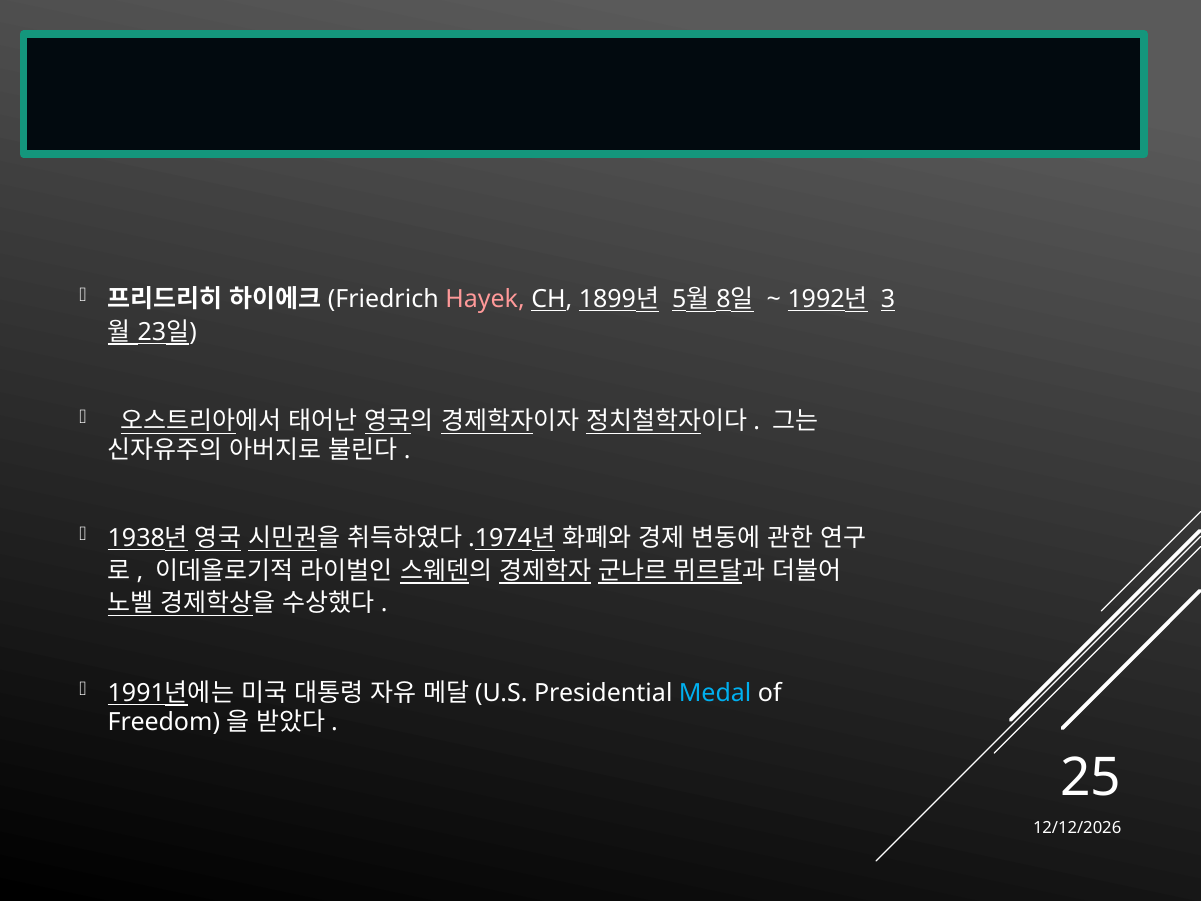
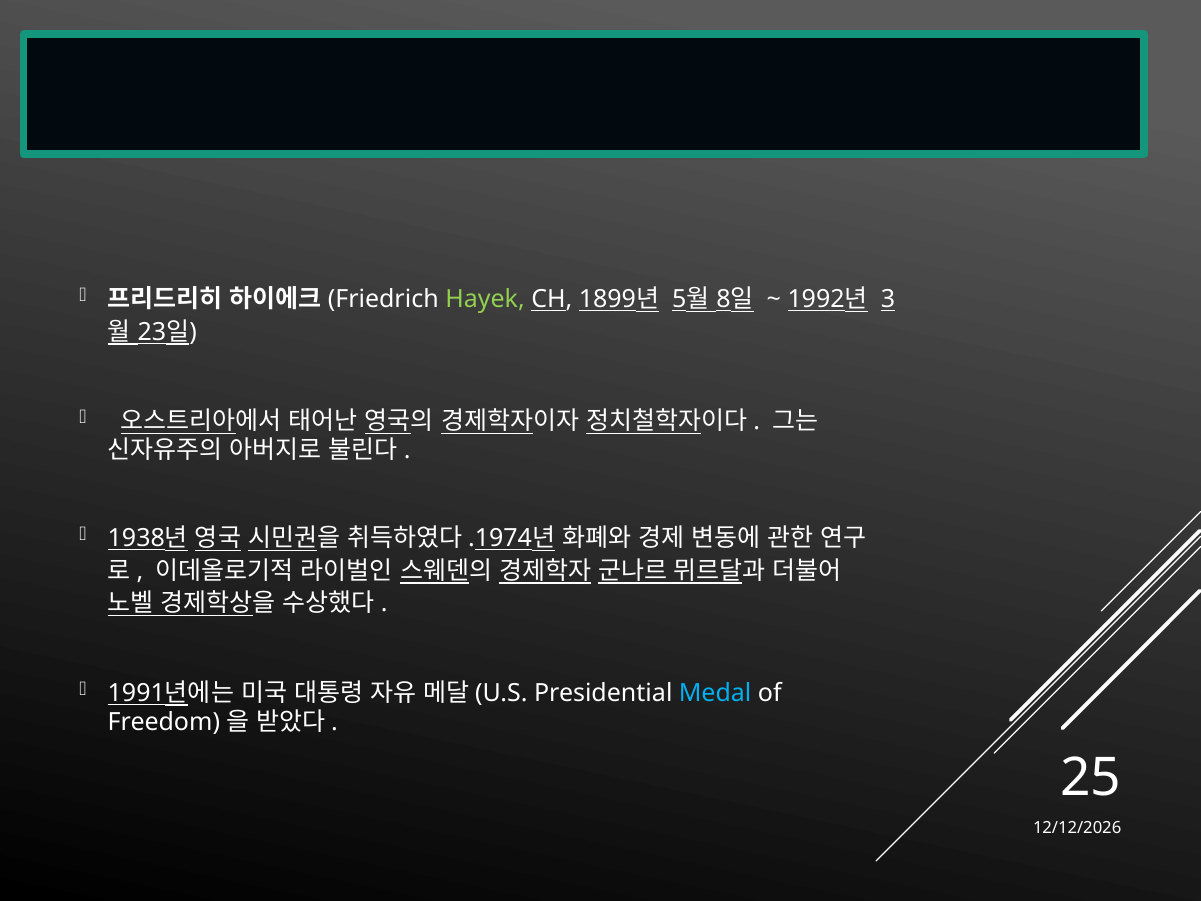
Hayek colour: pink -> light green (485, 299)
